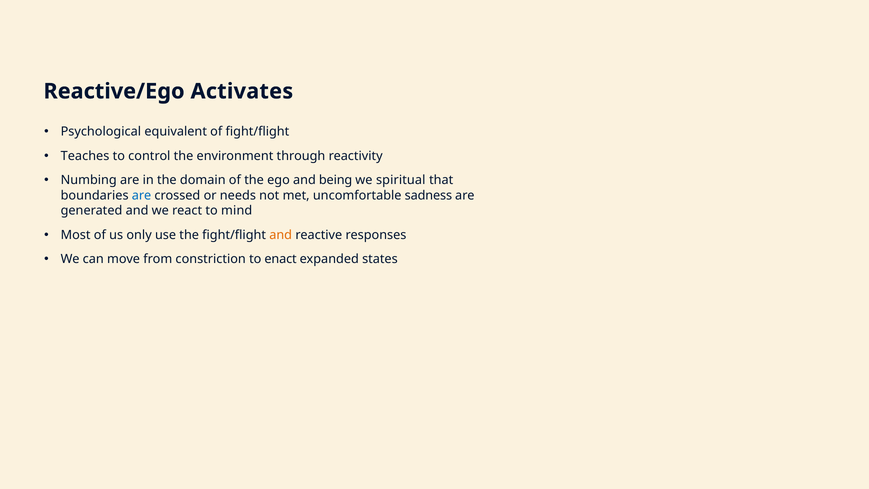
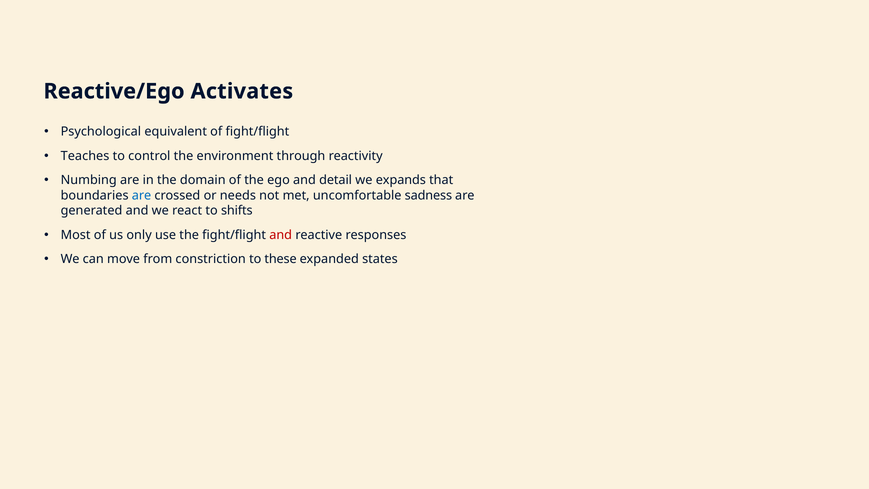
being: being -> detail (336, 180)
spiritual: spiritual -> expands (401, 180)
mind: mind -> shifts (237, 211)
and colour: orange -> red (281, 235)
enact: enact -> these (281, 259)
